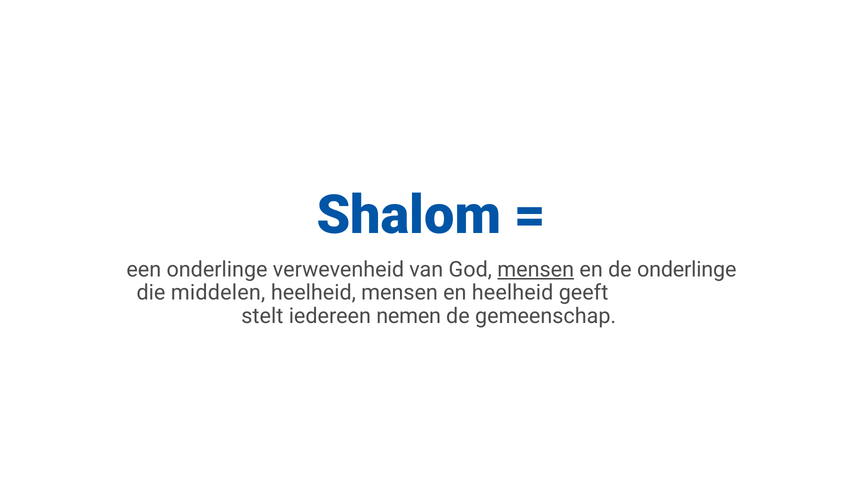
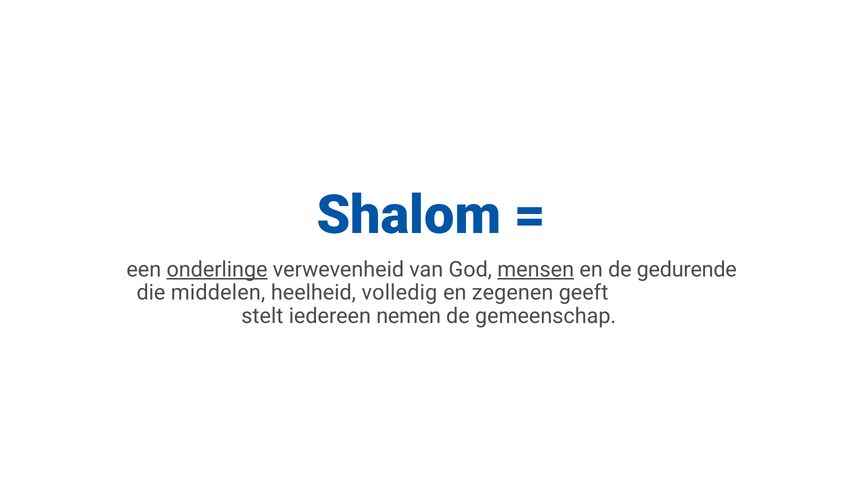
onderlinge underline: none -> present (217, 270)
de onderlinge: onderlinge -> gedurende (687, 270)
heelheid mensen: mensen -> volledig (399, 293)
en heelheid: heelheid -> zegenen (513, 293)
